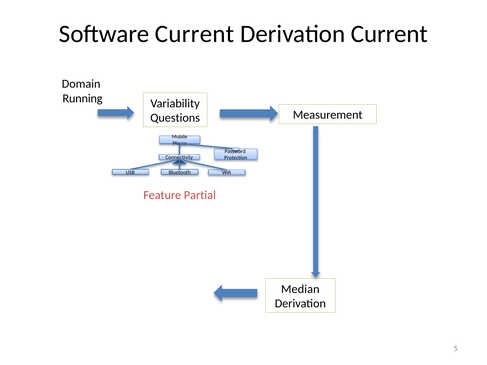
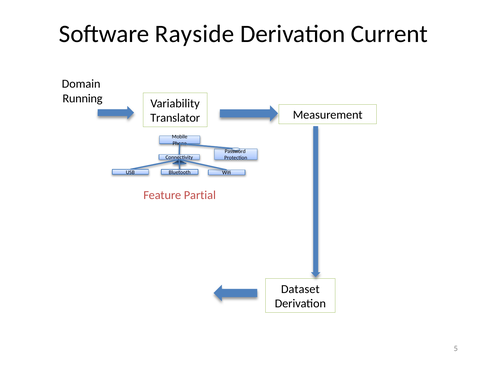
Software Current: Current -> Rayside (195, 34)
Questions: Questions -> Translator (175, 118)
Median: Median -> Dataset (300, 289)
